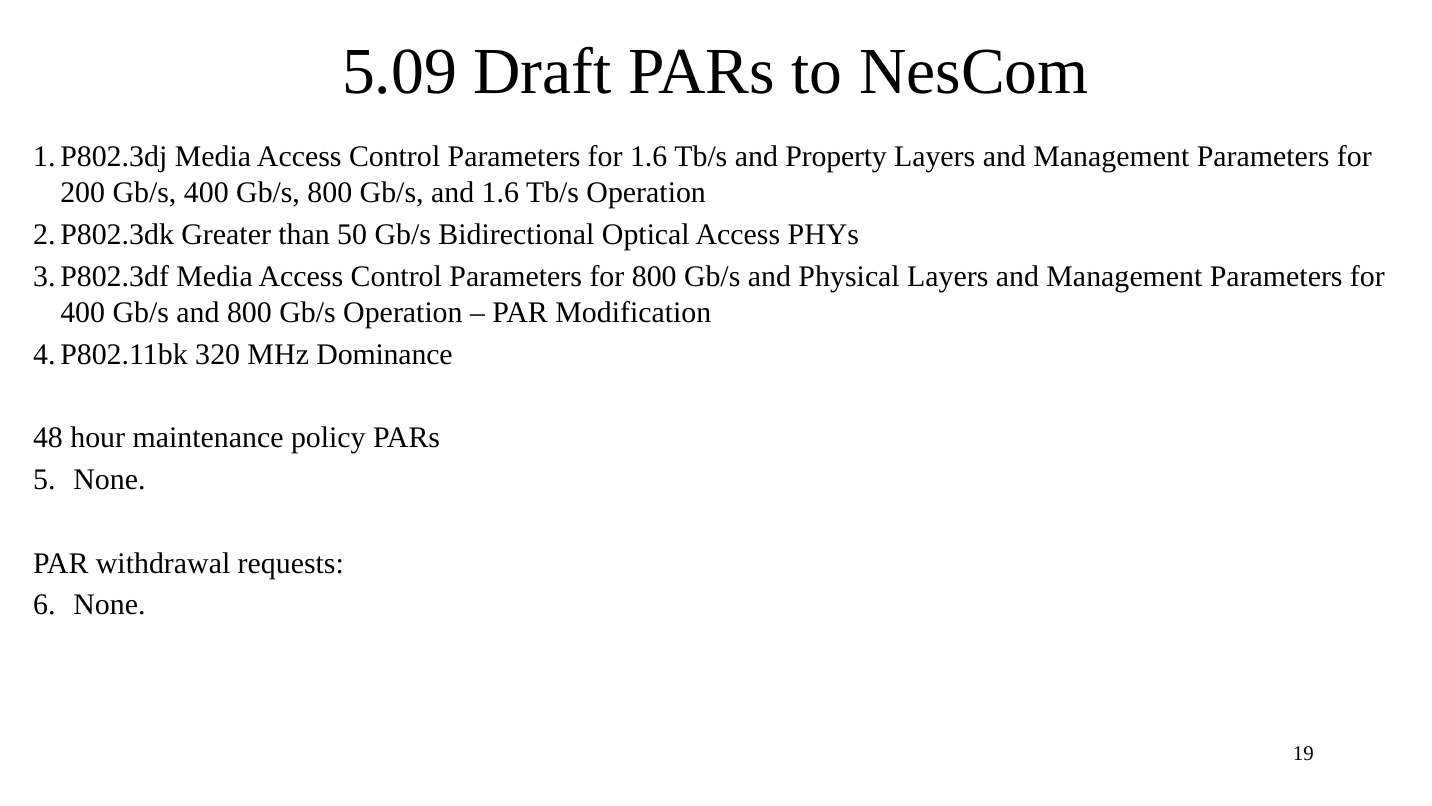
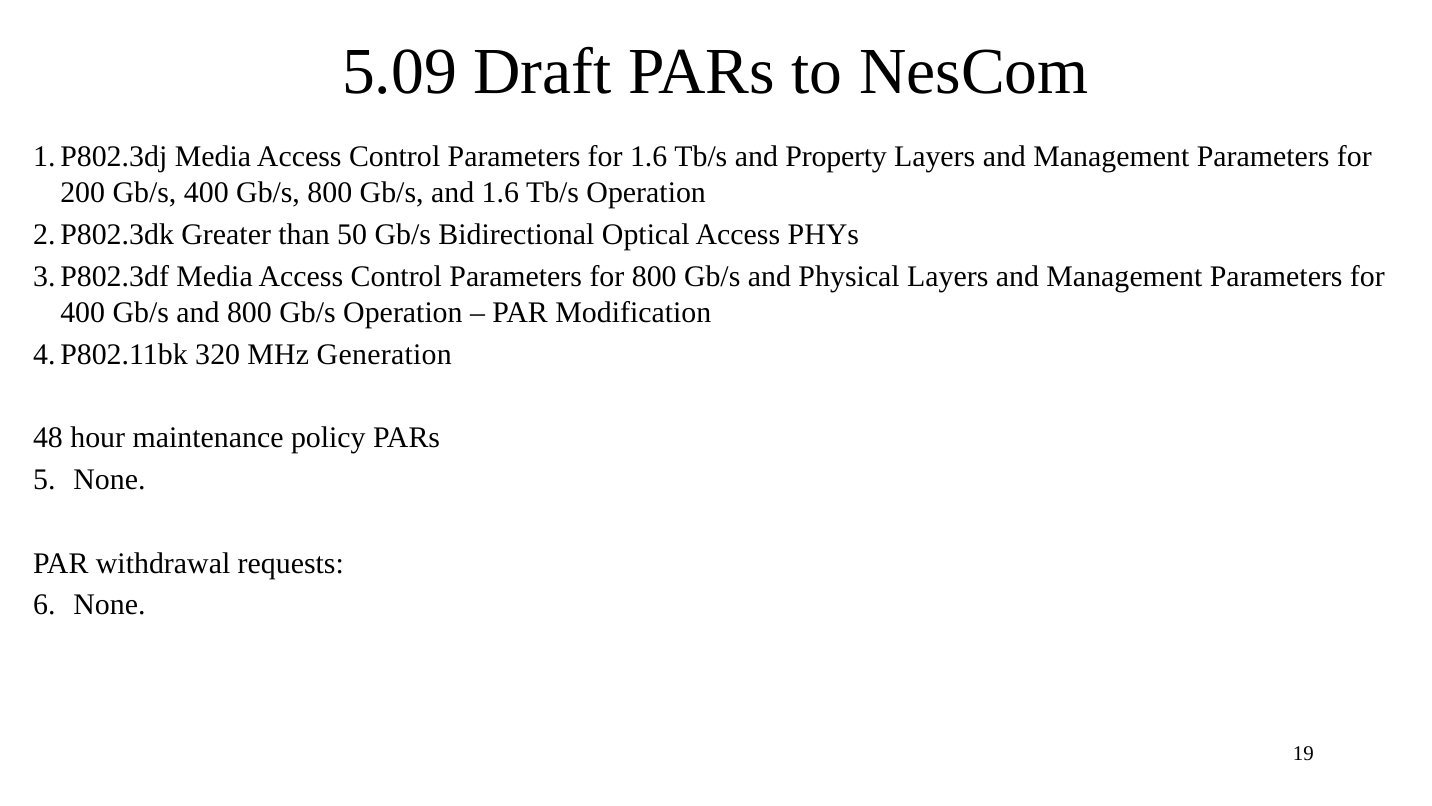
Dominance: Dominance -> Generation (384, 354)
